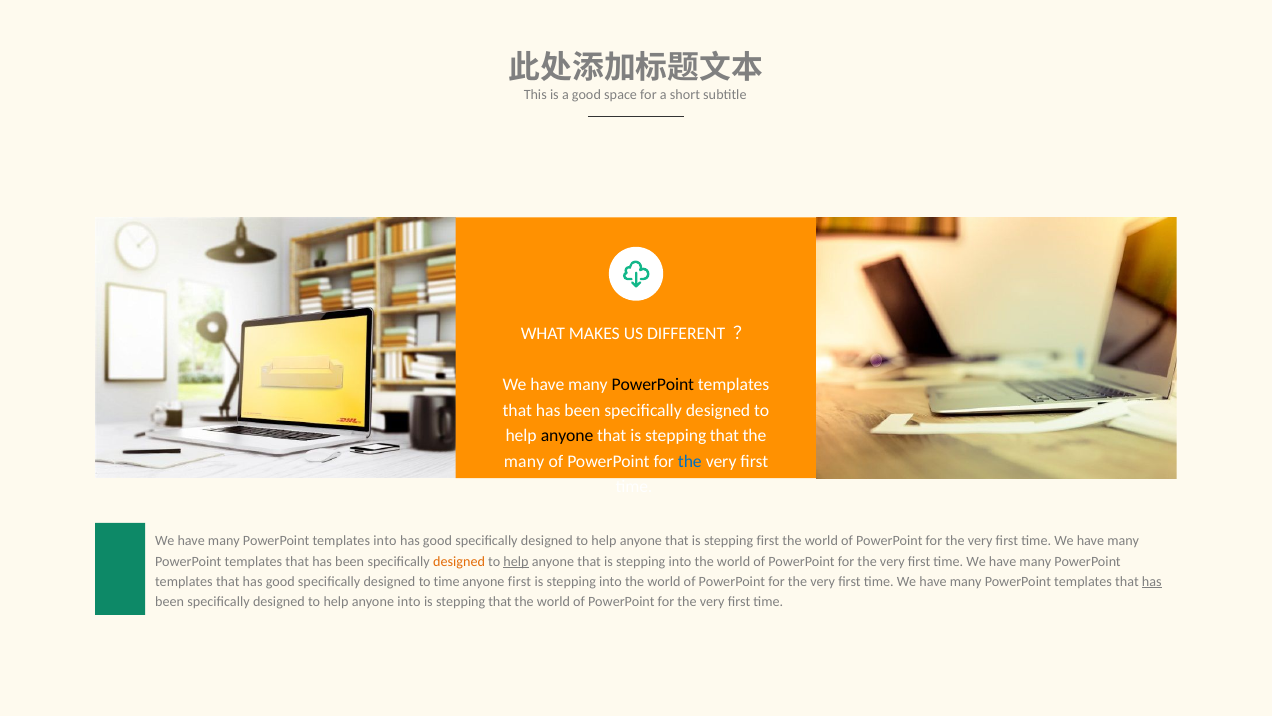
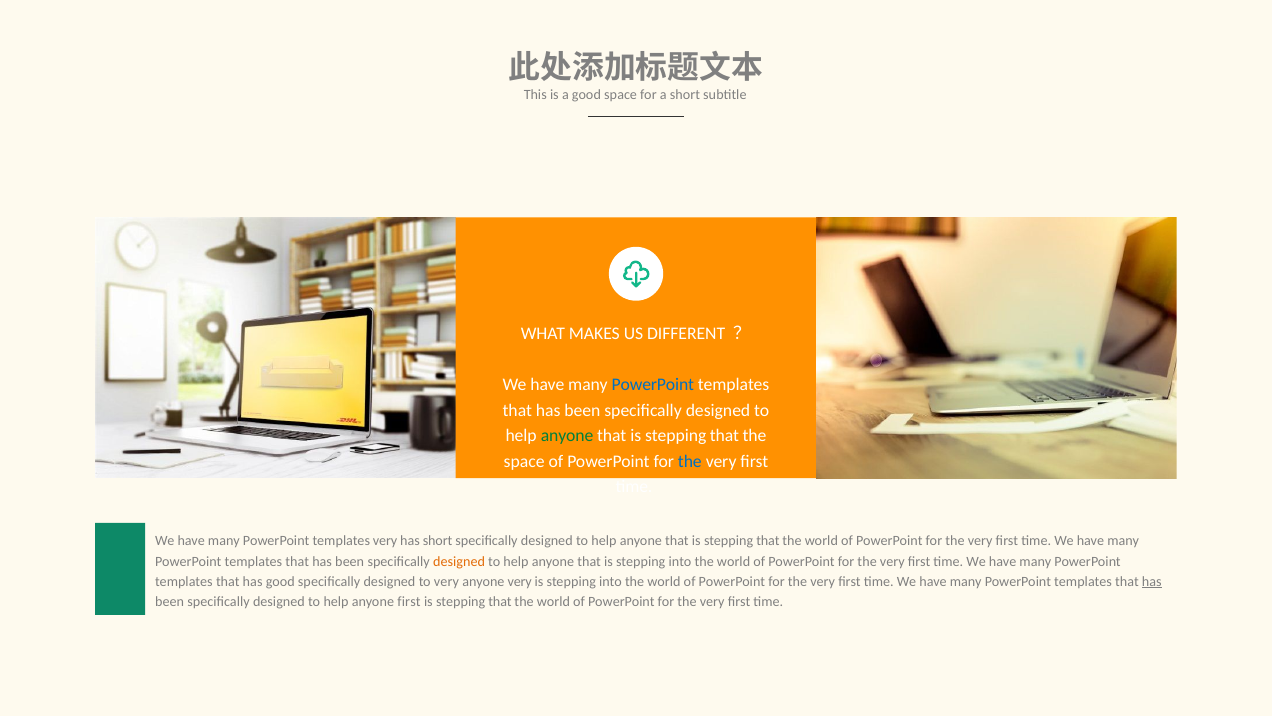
PowerPoint colour: black -> blue (653, 385)
anyone colour: black -> green (567, 436)
many: many -> space (524, 461)
templates into: into -> very (385, 541)
good: good -> short (438, 541)
first: first -> that (768, 541)
help underline: present -> none (516, 561)
to time: time -> very (447, 581)
anyone first: first -> very (520, 581)
anyone into: into -> first (409, 602)
